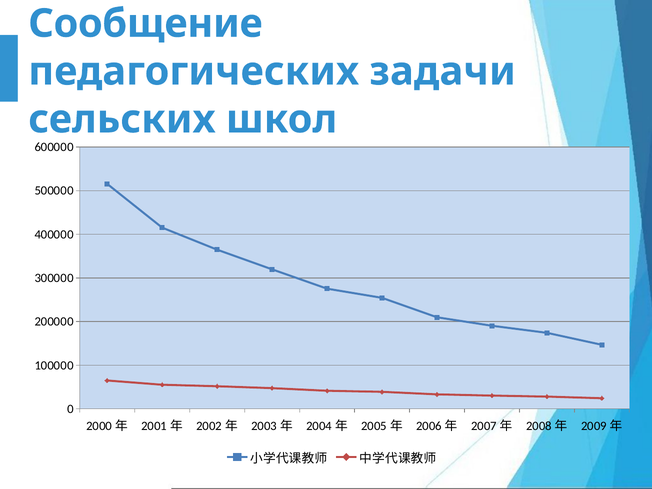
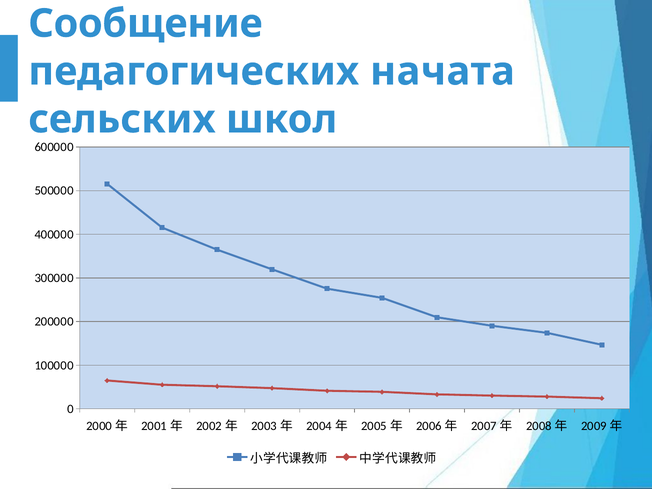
задачи: задачи -> начата (442, 71)
